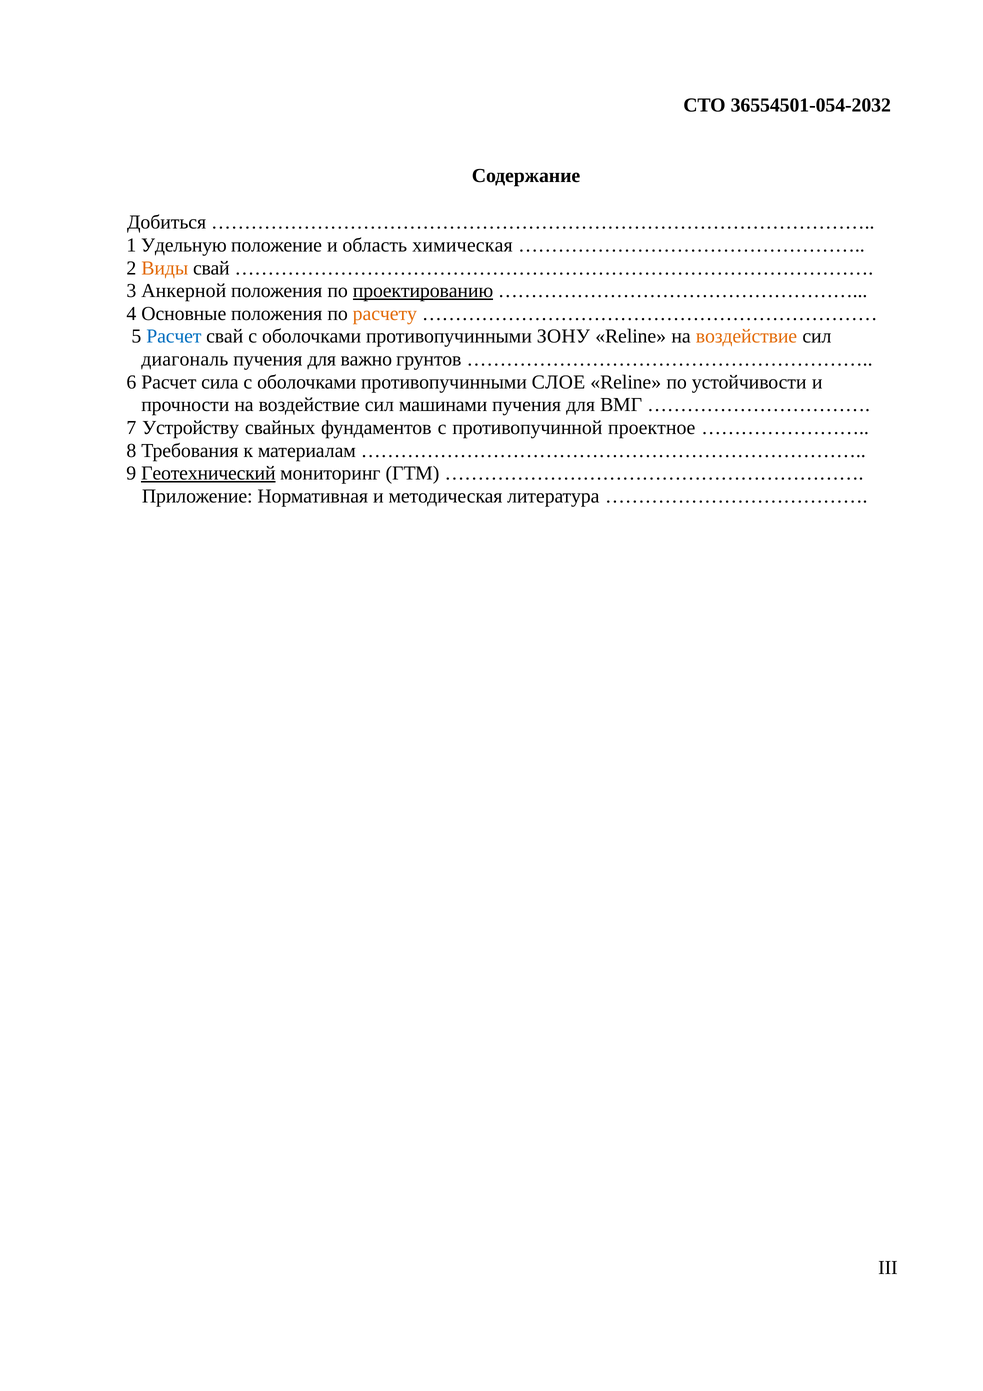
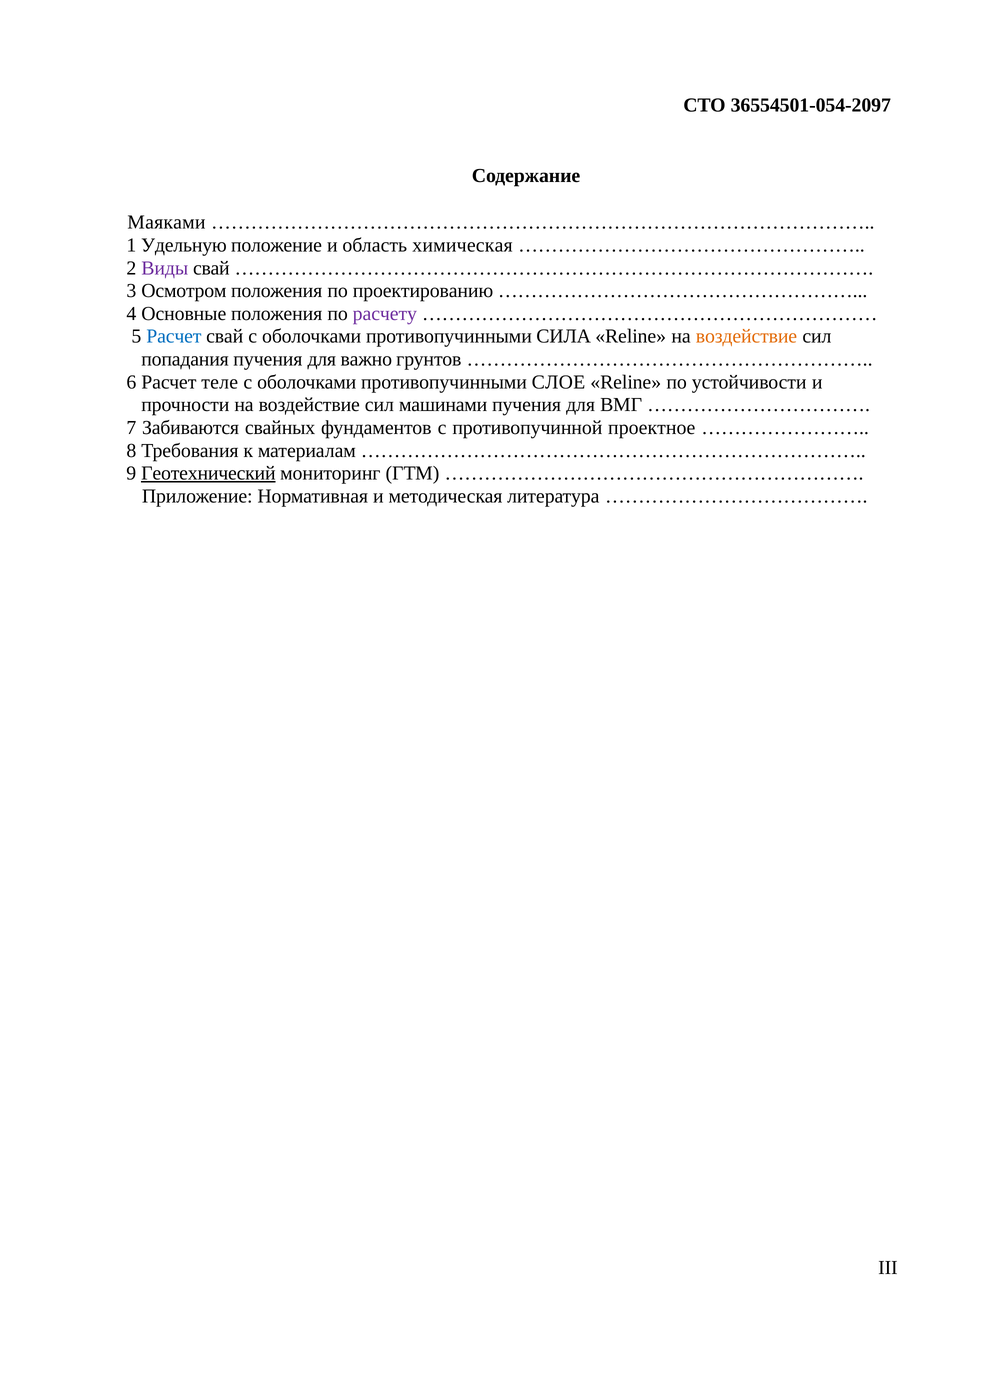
36554501-054-2032: 36554501-054-2032 -> 36554501-054-2097 (811, 105)
Добиться: Добиться -> Маяками (166, 222)
Виды colour: orange -> purple (165, 268)
Анкерной: Анкерной -> Осмотром (184, 291)
проектированию underline: present -> none (423, 291)
расчету colour: orange -> purple (385, 314)
ЗОНУ: ЗОНУ -> СИЛА (564, 336)
диагональ: диагональ -> попадания (185, 359)
сила: сила -> теле (220, 382)
Устройству: Устройству -> Забиваются (191, 428)
